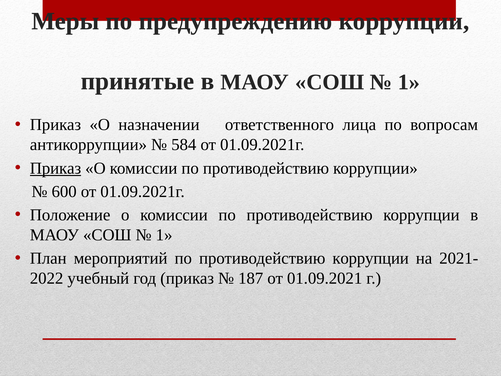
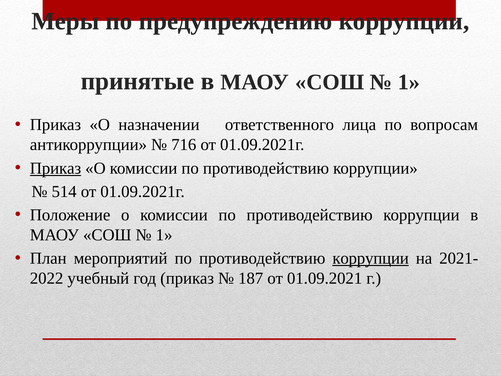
584: 584 -> 716 (184, 145)
600: 600 -> 514 (64, 191)
коррупции underline: none -> present (371, 258)
